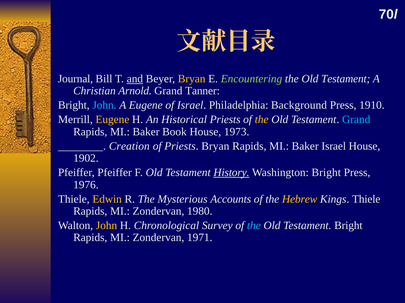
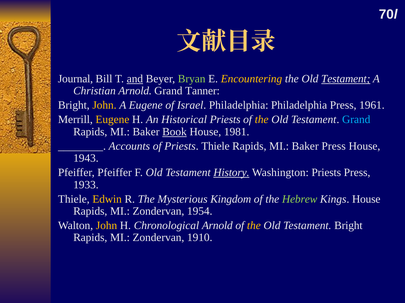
Bryan colour: yellow -> light green (192, 79)
Encountering colour: light green -> yellow (252, 79)
Testament underline: none -> present (346, 79)
John colour: light blue -> yellow (104, 105)
Philadelphia Background: Background -> Philadelphia (299, 105)
1910: 1910 -> 1961 (372, 105)
Book underline: none -> present (175, 132)
1973: 1973 -> 1981 (237, 132)
Creation: Creation -> Accounts (129, 146)
Priests Bryan: Bryan -> Thiele (215, 146)
Baker Israel: Israel -> Press (334, 146)
1902: 1902 -> 1943 (86, 159)
Washington Bright: Bright -> Priests (326, 173)
1976: 1976 -> 1933 (86, 185)
Accounts: Accounts -> Kingdom (231, 200)
Hebrew colour: yellow -> light green (300, 200)
Kings Thiele: Thiele -> House (366, 200)
1980: 1980 -> 1954 (200, 212)
Chronological Survey: Survey -> Arnold (217, 226)
the colour: light blue -> yellow (254, 226)
1971: 1971 -> 1910 (200, 238)
